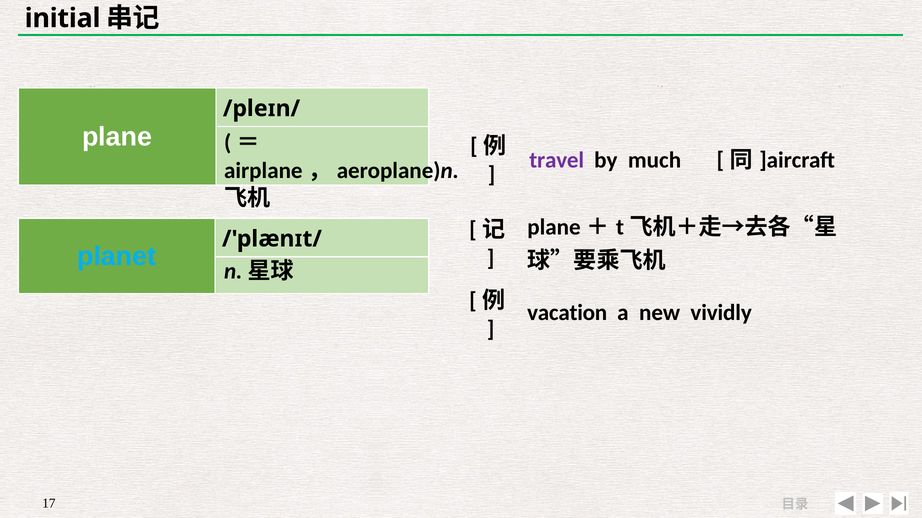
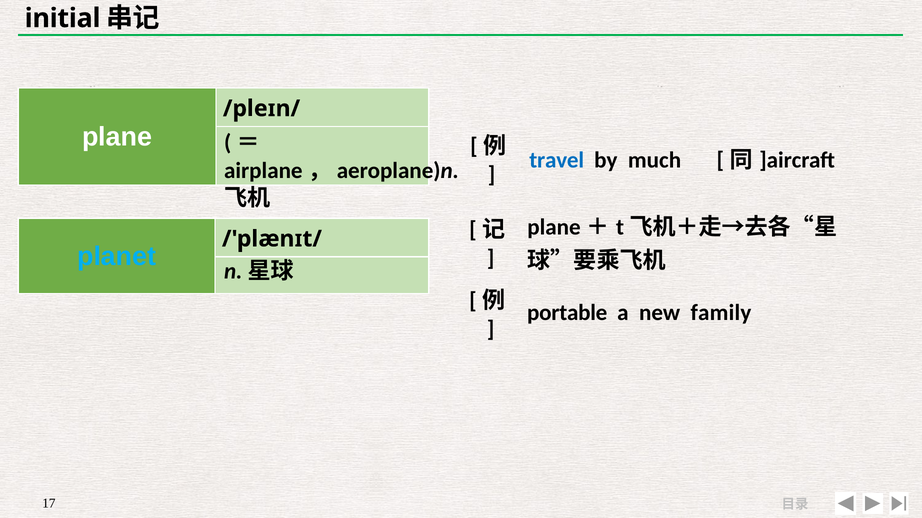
travel colour: purple -> blue (557, 161)
vacation: vacation -> portable (567, 313)
vividly: vividly -> family (721, 313)
